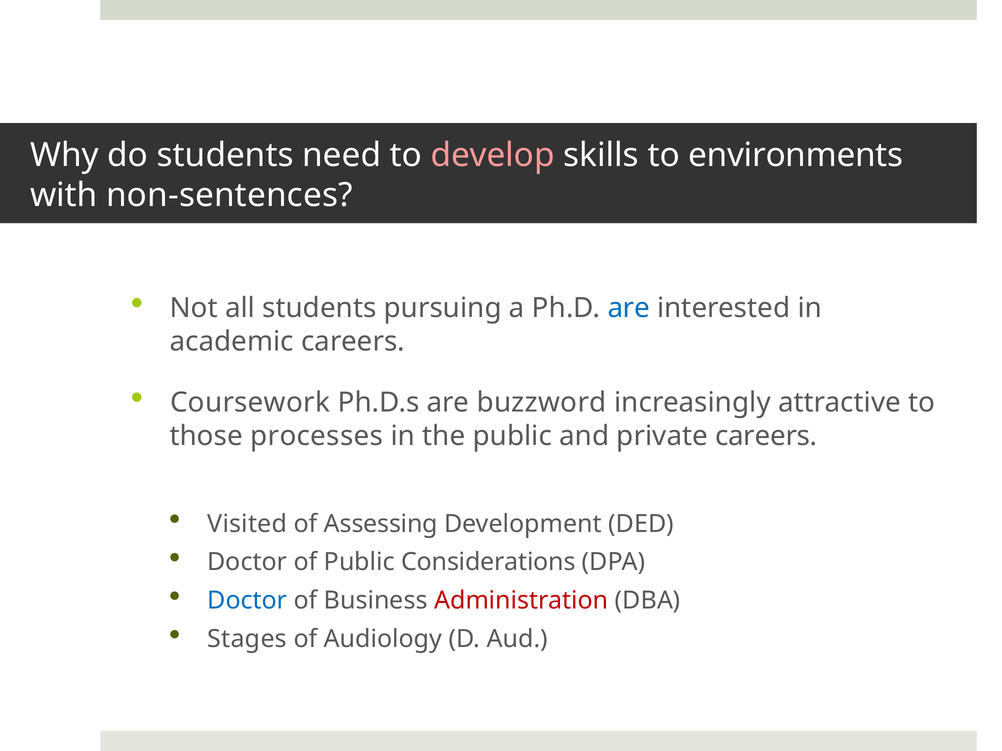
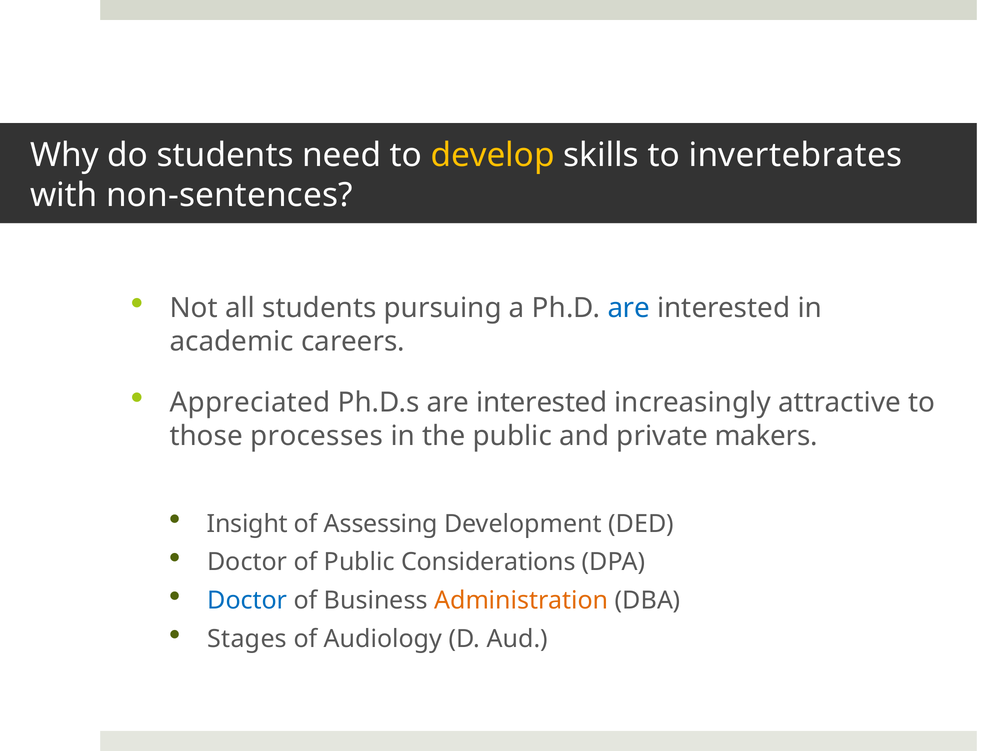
develop colour: pink -> yellow (493, 156)
environments: environments -> invertebrates (795, 156)
Coursework: Coursework -> Appreciated (250, 403)
Ph.D.s are buzzword: buzzword -> interested (542, 403)
private careers: careers -> makers (766, 436)
Visited: Visited -> Insight (247, 524)
Administration colour: red -> orange (521, 601)
